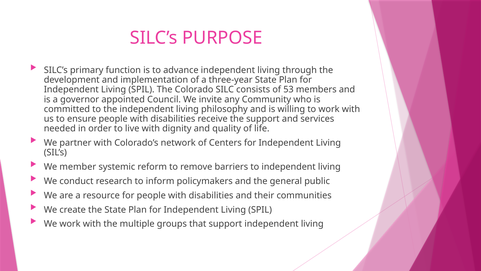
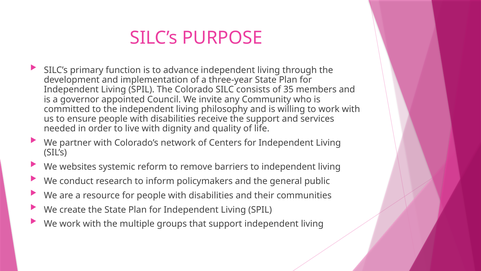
53: 53 -> 35 (289, 89)
member: member -> websites (78, 167)
